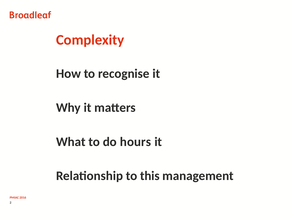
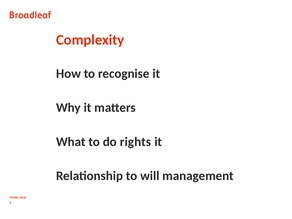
hours: hours -> rights (136, 142)
this: this -> will (150, 176)
